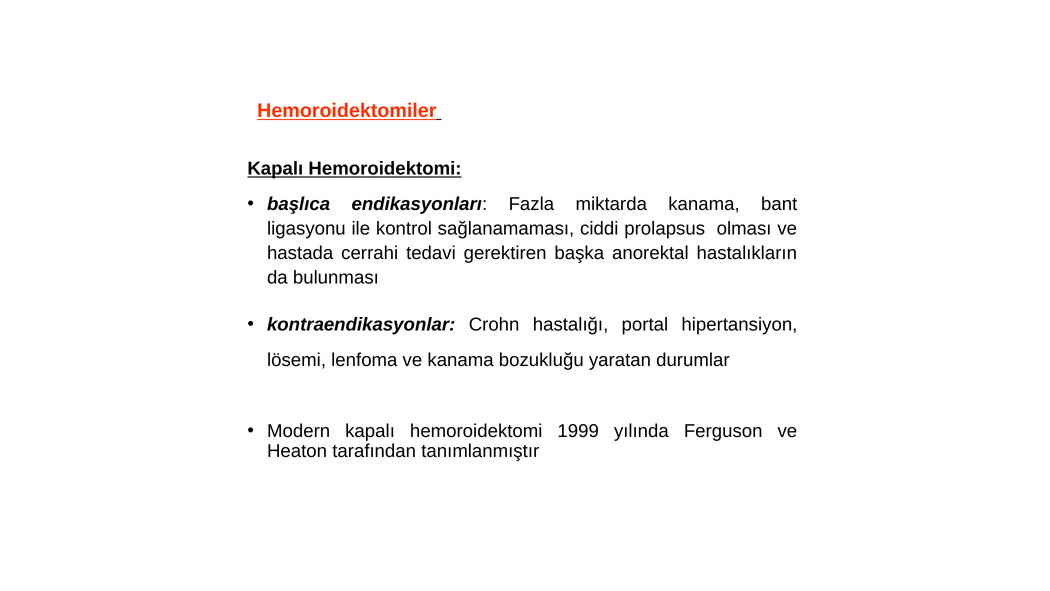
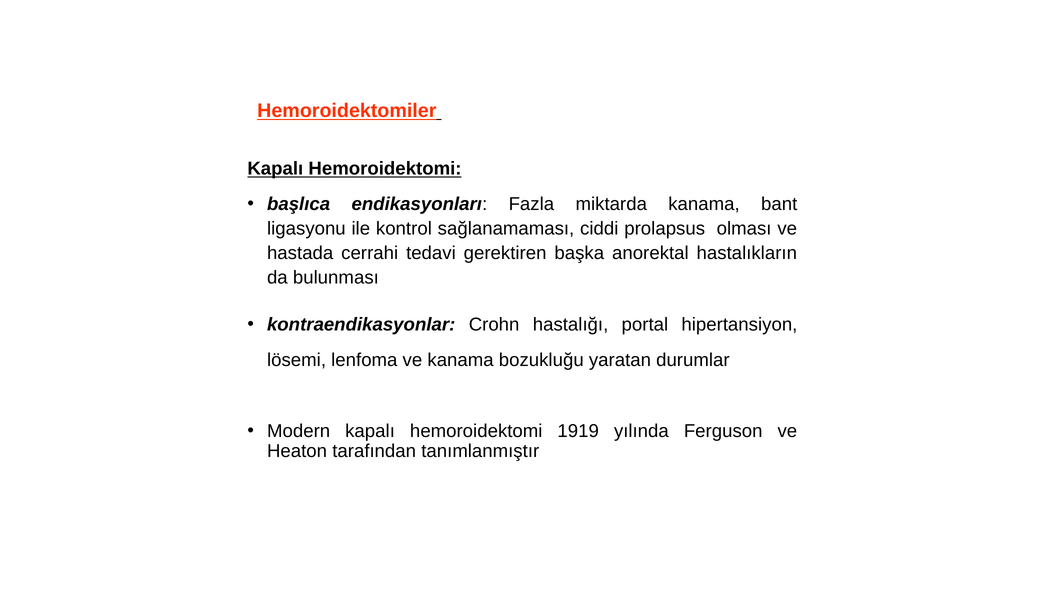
1999: 1999 -> 1919 (578, 431)
